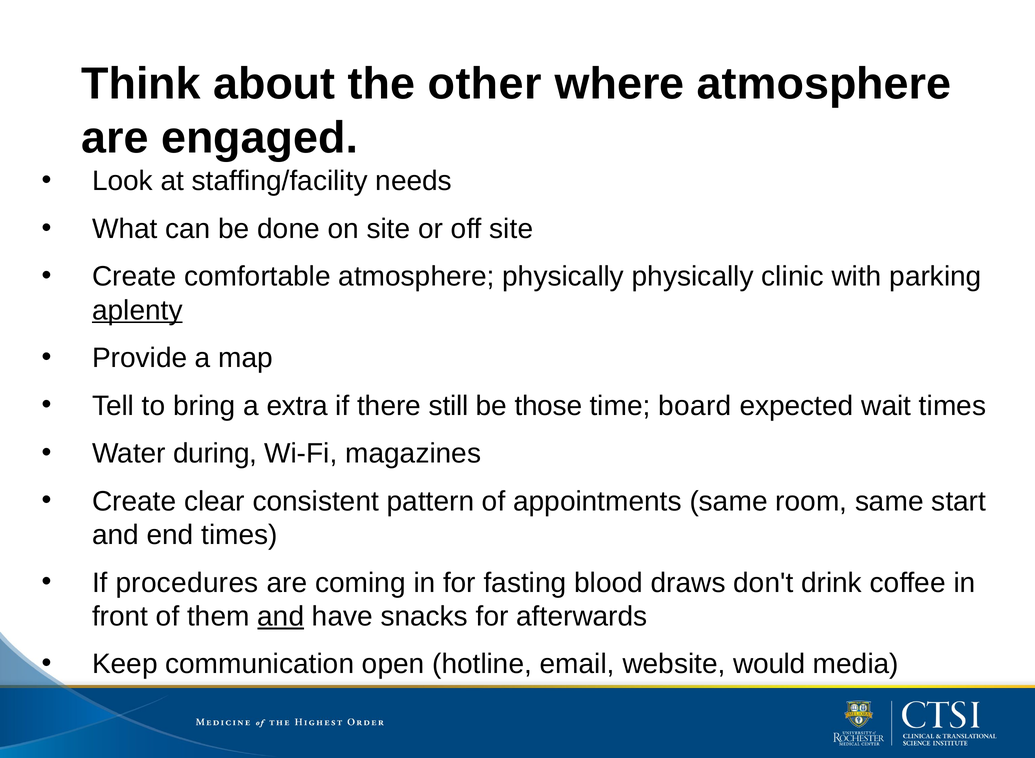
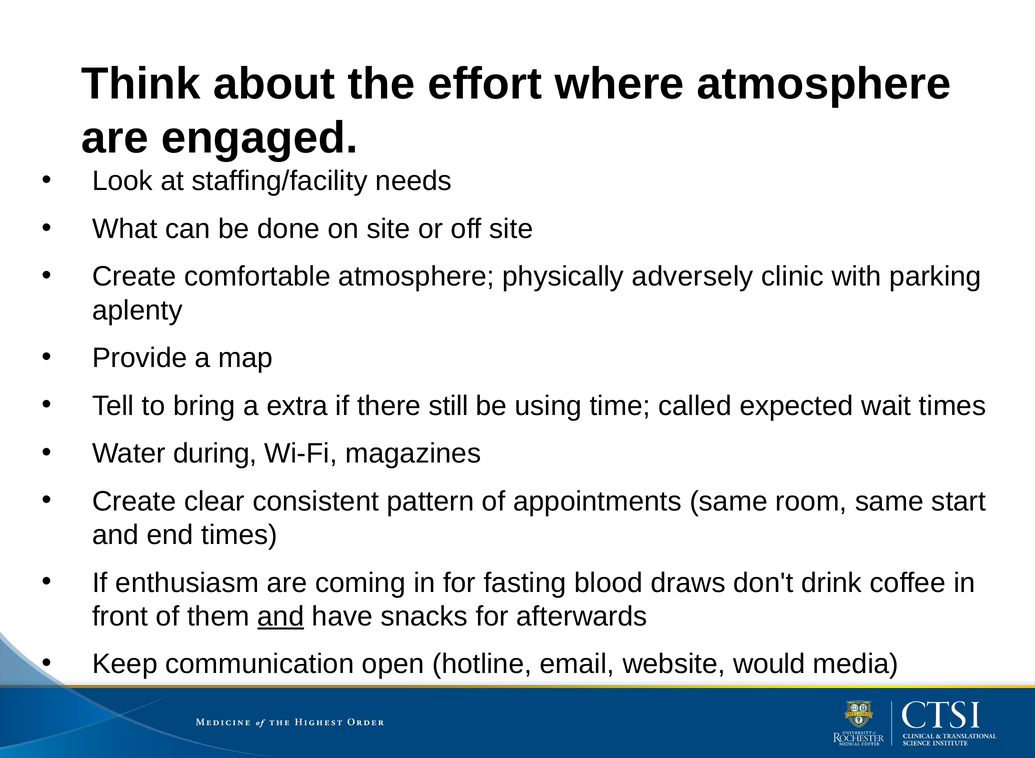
other: other -> effort (485, 84)
physically physically: physically -> adversely (693, 276)
aplenty underline: present -> none (137, 310)
those: those -> using (548, 405)
board: board -> called (695, 405)
procedures: procedures -> enthusiasm (187, 582)
